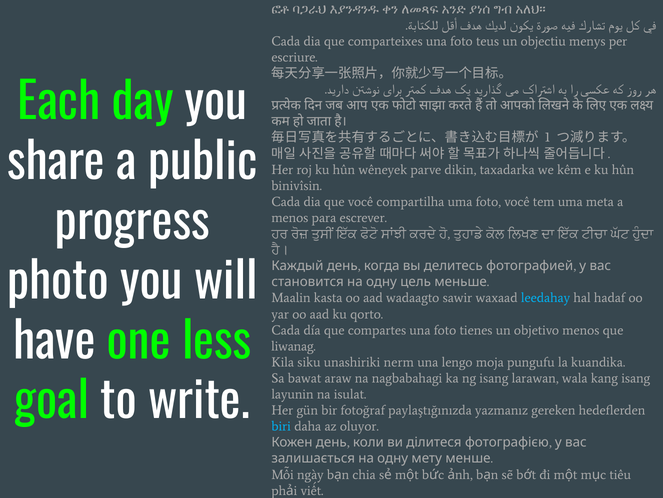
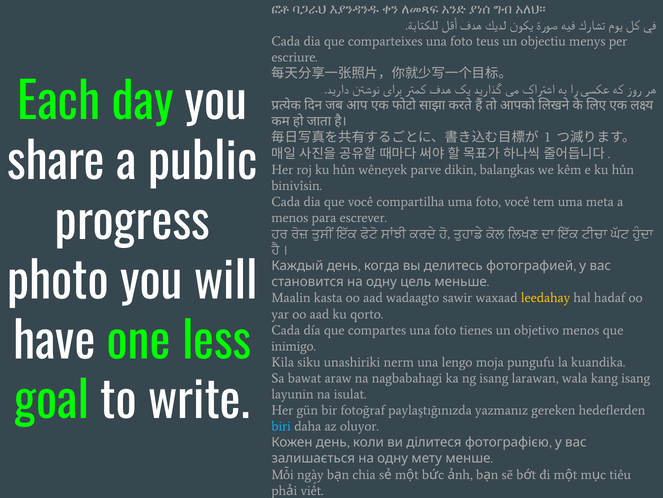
taxadarka: taxadarka -> balangkas (507, 169)
leedahay colour: light blue -> yellow (546, 298)
liwanag: liwanag -> inimigo (293, 346)
